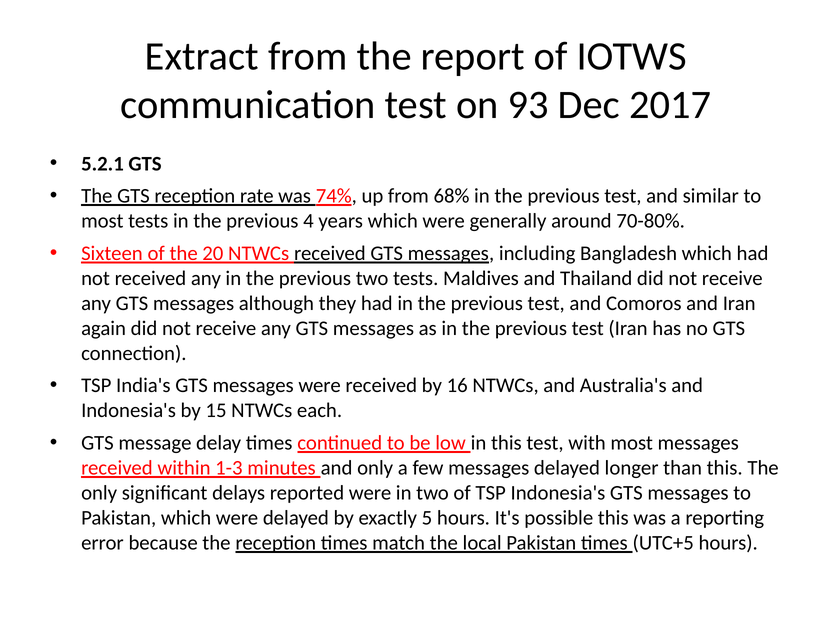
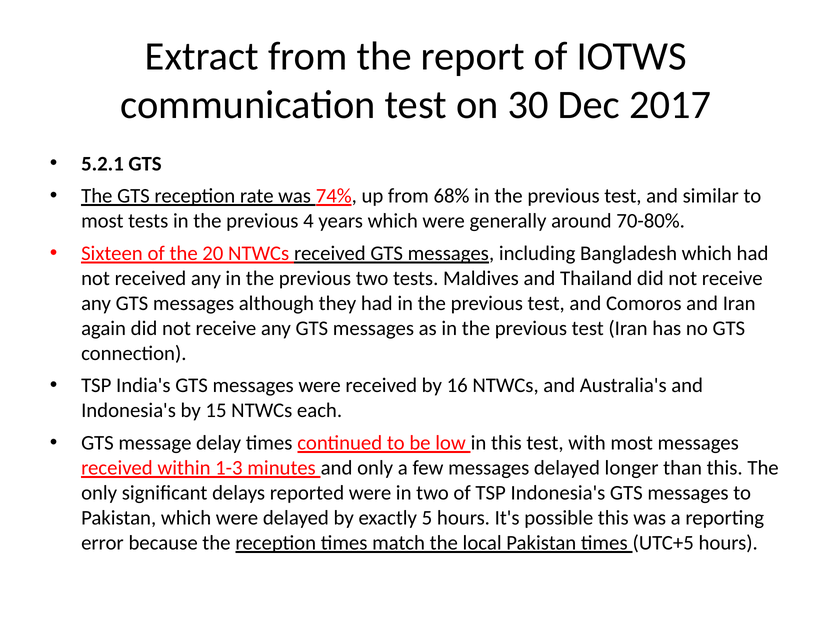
93: 93 -> 30 (528, 105)
